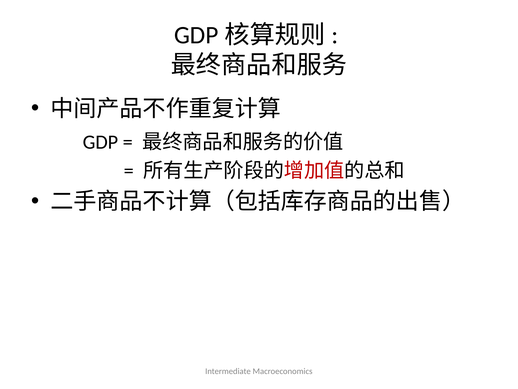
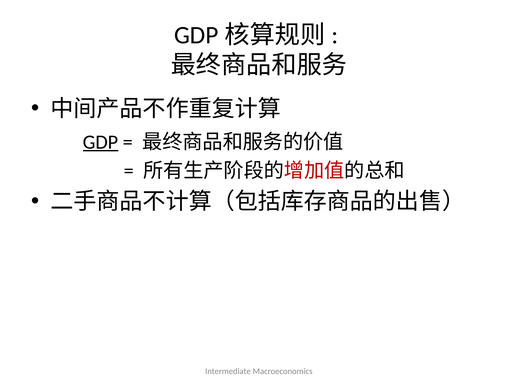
GDP underline: none -> present (101, 142)
